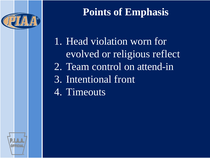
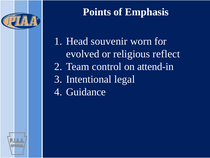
violation: violation -> souvenir (109, 41)
front: front -> legal (125, 79)
Timeouts: Timeouts -> Guidance (86, 92)
